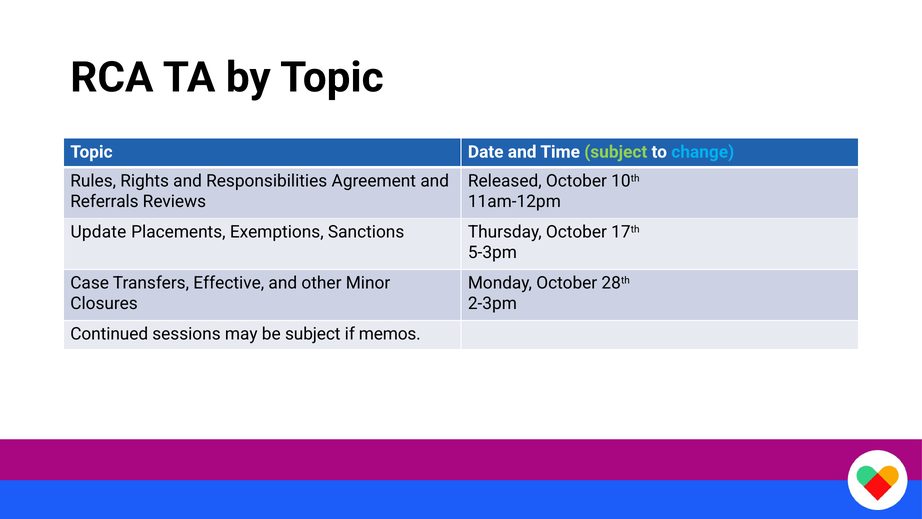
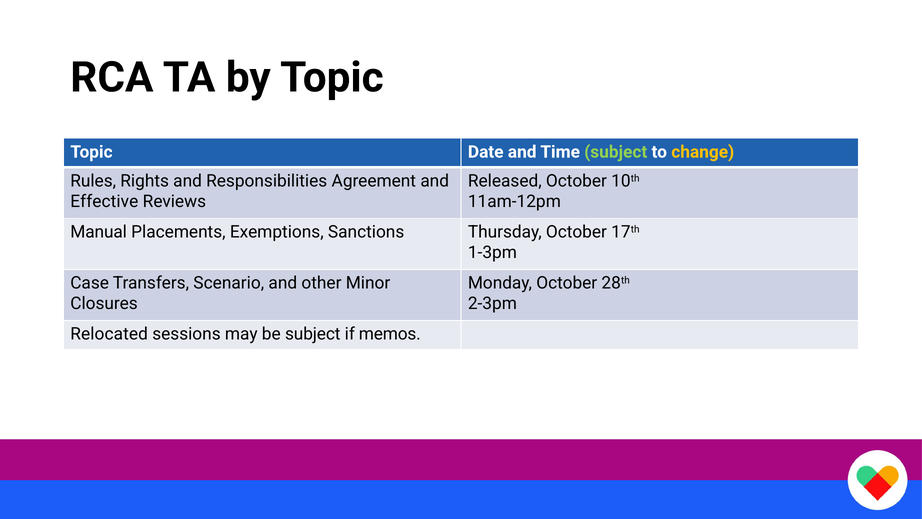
change colour: light blue -> yellow (703, 152)
Referrals: Referrals -> Effective (104, 201)
Update: Update -> Manual (99, 232)
5-3pm: 5-3pm -> 1-3pm (492, 252)
Effective: Effective -> Scenario (229, 283)
Continued: Continued -> Relocated (109, 334)
